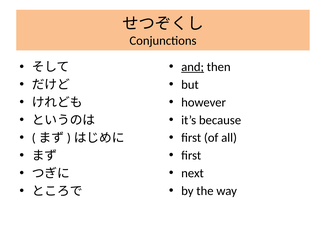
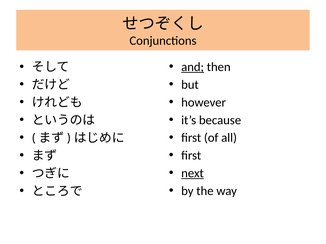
next underline: none -> present (192, 173)
